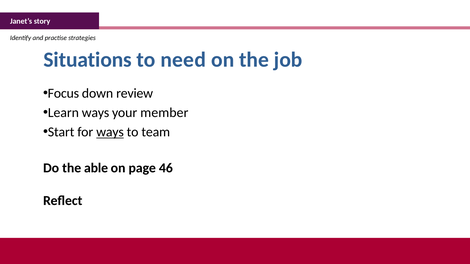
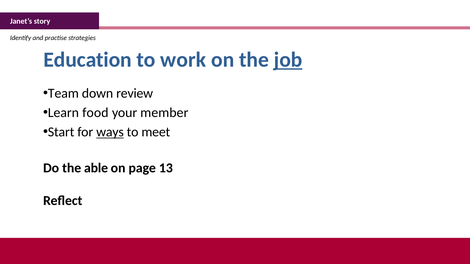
Situations: Situations -> Education (88, 60)
need: need -> work (183, 60)
job underline: none -> present (288, 60)
Focus: Focus -> Team (63, 93)
Learn ways: ways -> food (95, 113)
team: team -> meet (156, 132)
46: 46 -> 13 (166, 168)
